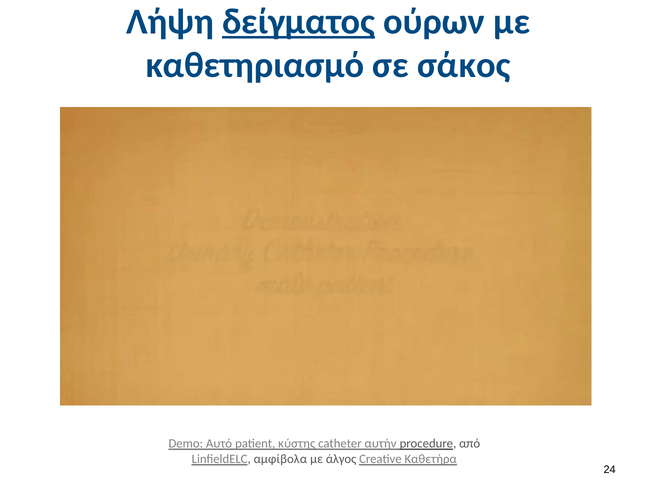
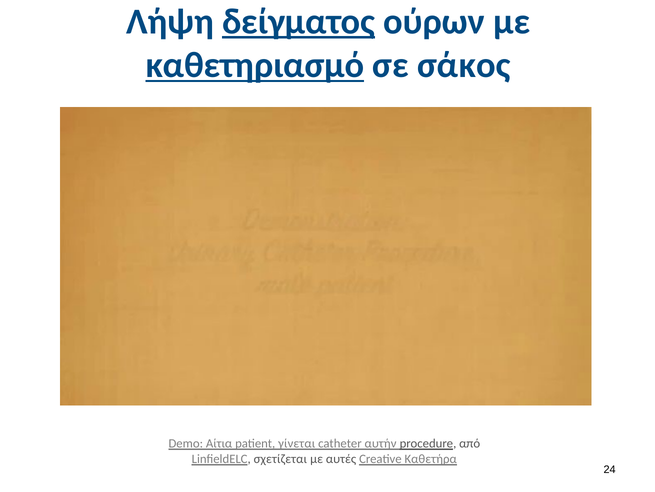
καθετηριασμό underline: none -> present (255, 65)
Αυτό: Αυτό -> Αίτια (219, 443)
κύστης: κύστης -> γίνεται (297, 443)
αμφίβολα: αμφίβολα -> σχετίζεται (280, 459)
άλγος: άλγος -> αυτές (341, 459)
